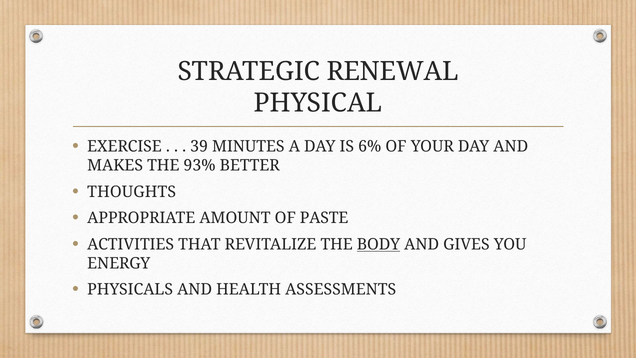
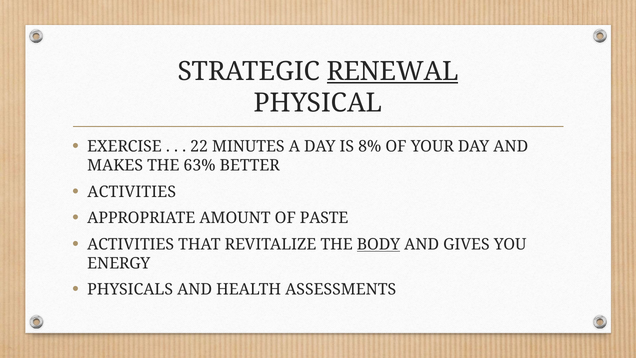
RENEWAL underline: none -> present (393, 71)
39: 39 -> 22 (199, 146)
6%: 6% -> 8% (370, 146)
93%: 93% -> 63% (200, 166)
THOUGHTS: THOUGHTS -> ACTIVITIES (132, 192)
